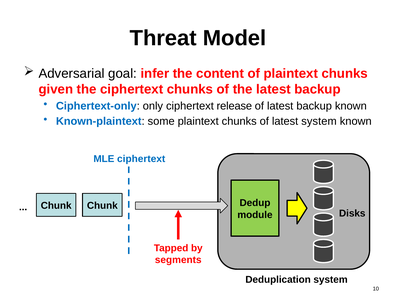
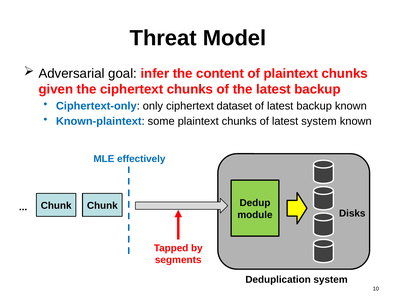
release: release -> dataset (234, 106)
MLE ciphertext: ciphertext -> effectively (141, 159)
